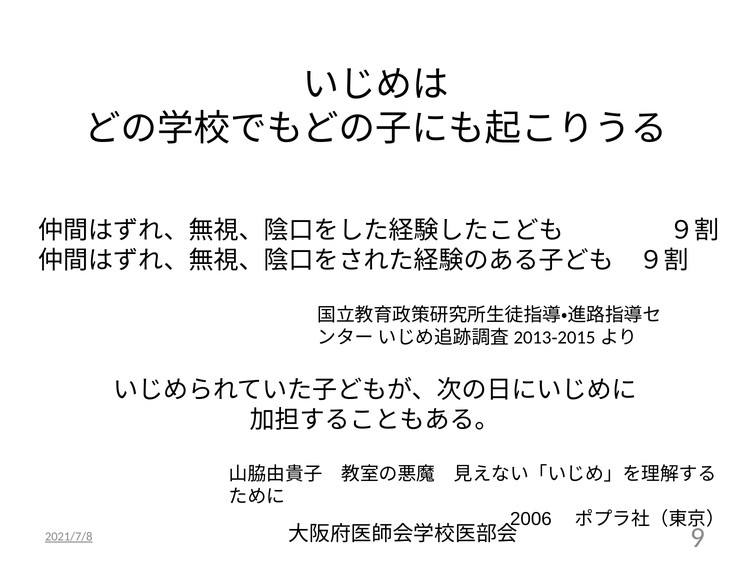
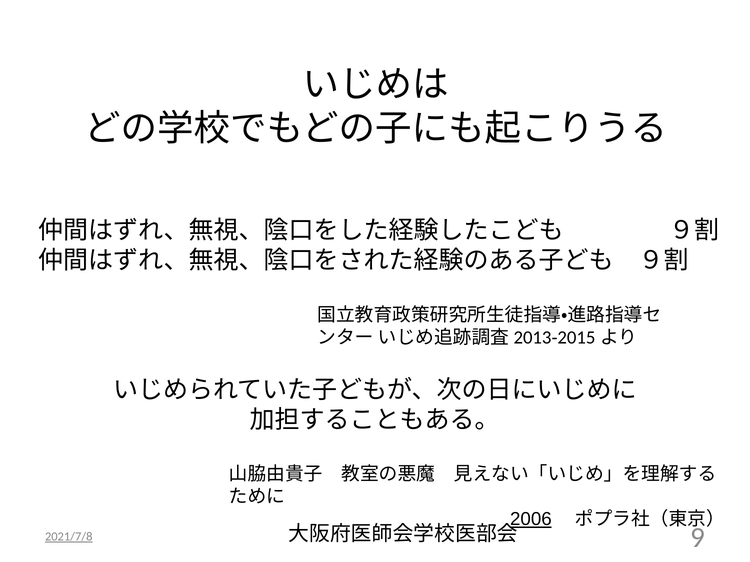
2006 underline: none -> present (531, 520)
